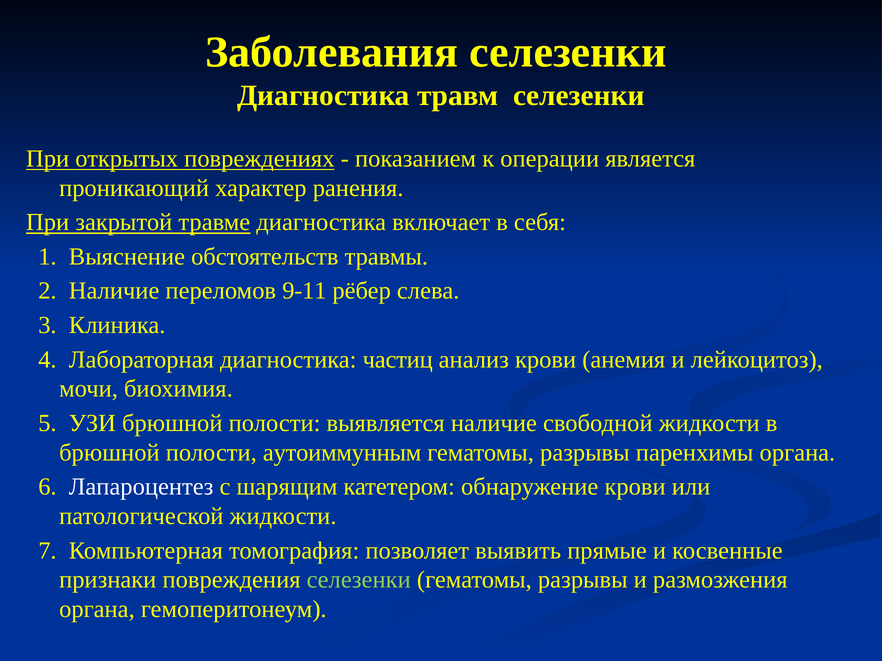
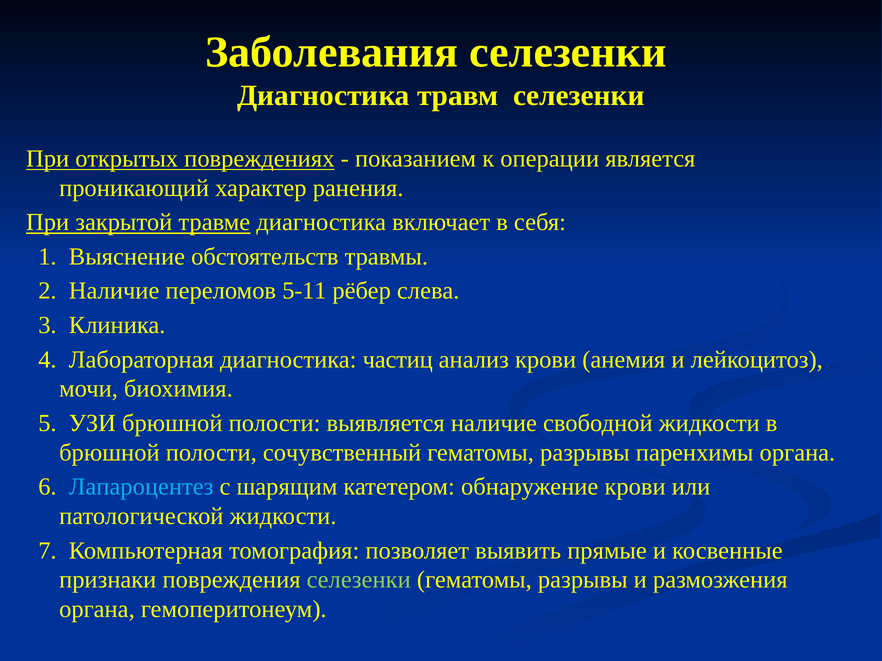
9-11: 9-11 -> 5-11 (304, 291)
аутоиммунным: аутоиммунным -> сочувственный (342, 453)
Лапароцентез colour: white -> light blue (141, 487)
